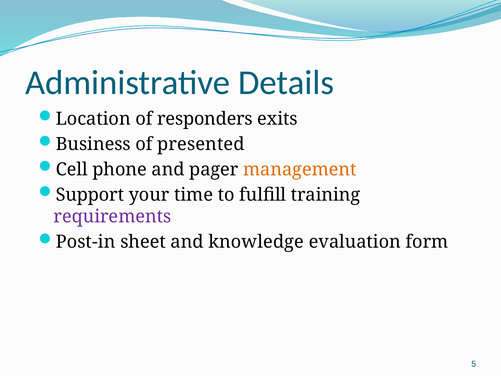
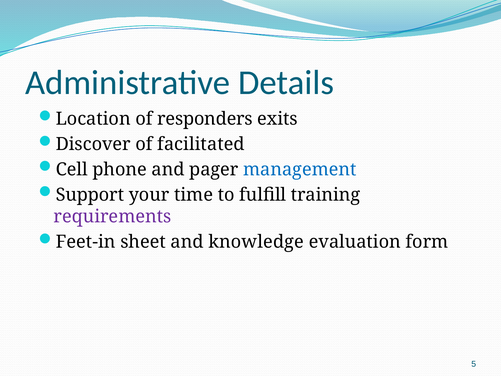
Business: Business -> Discover (93, 144)
presented: presented -> facilitated (201, 144)
management colour: orange -> blue (300, 169)
Post-in: Post-in -> Feet-in (86, 242)
